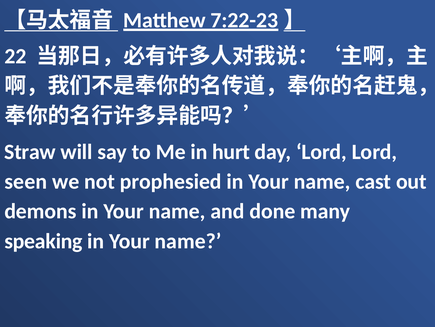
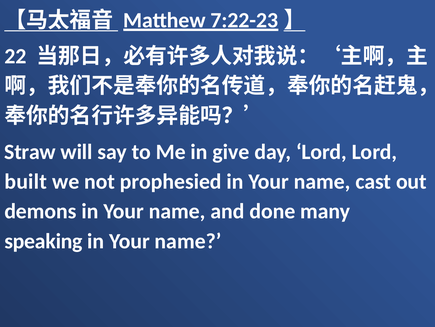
hurt: hurt -> give (231, 151)
seen: seen -> built (26, 181)
